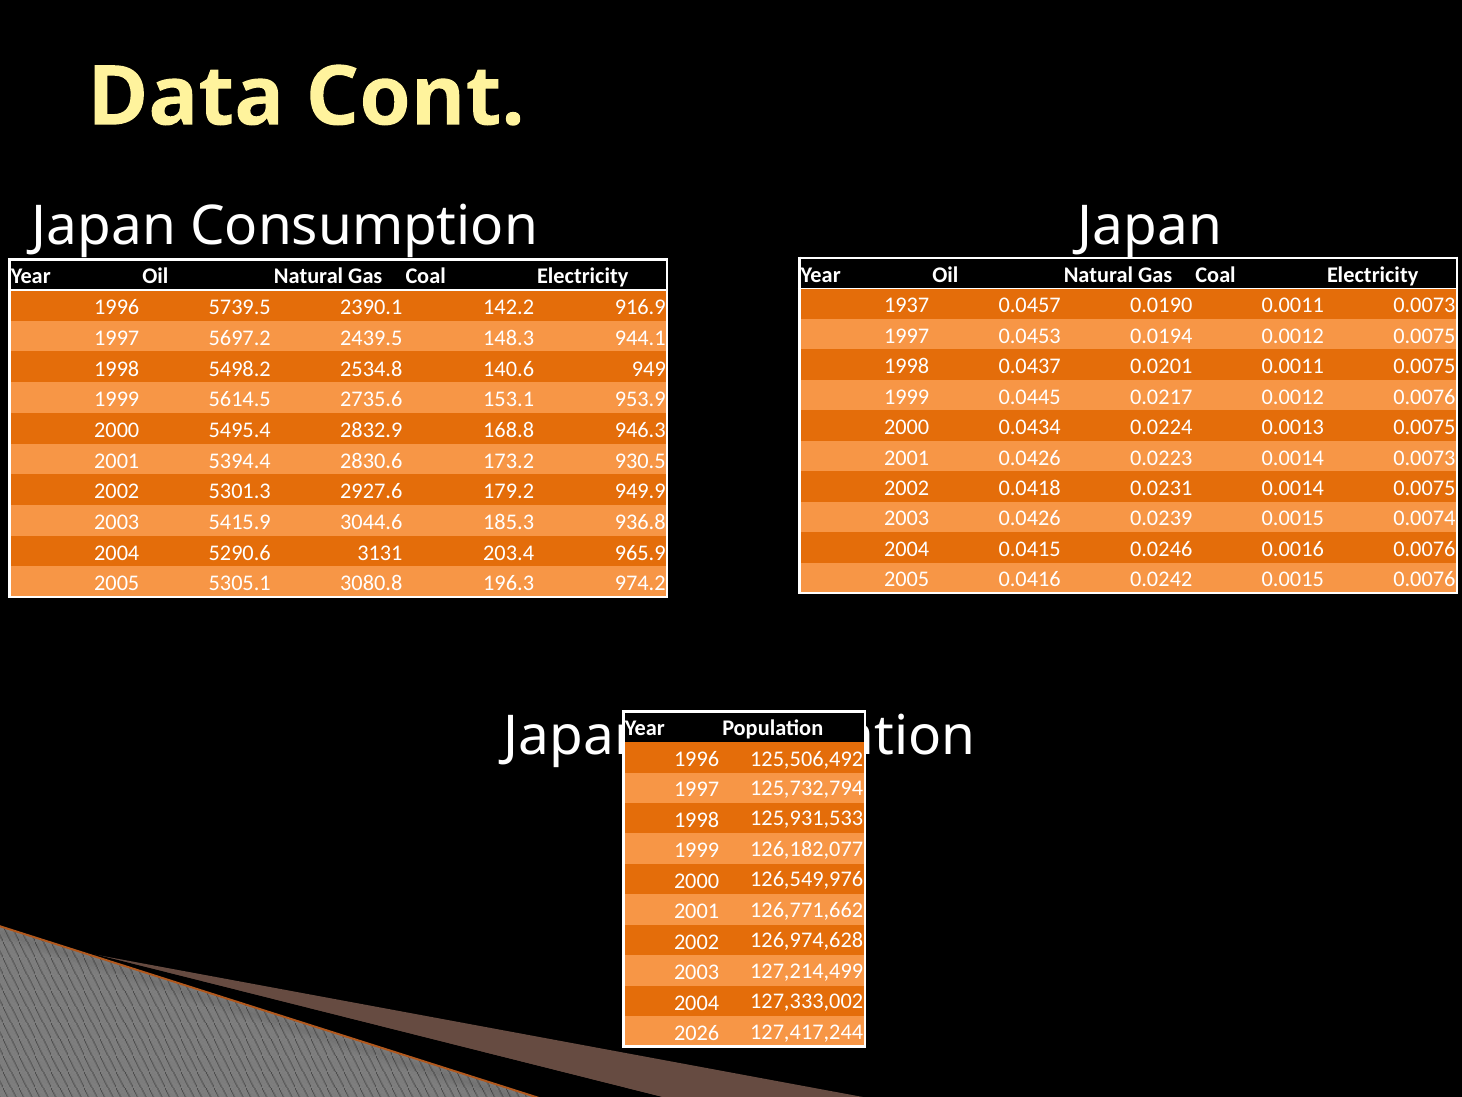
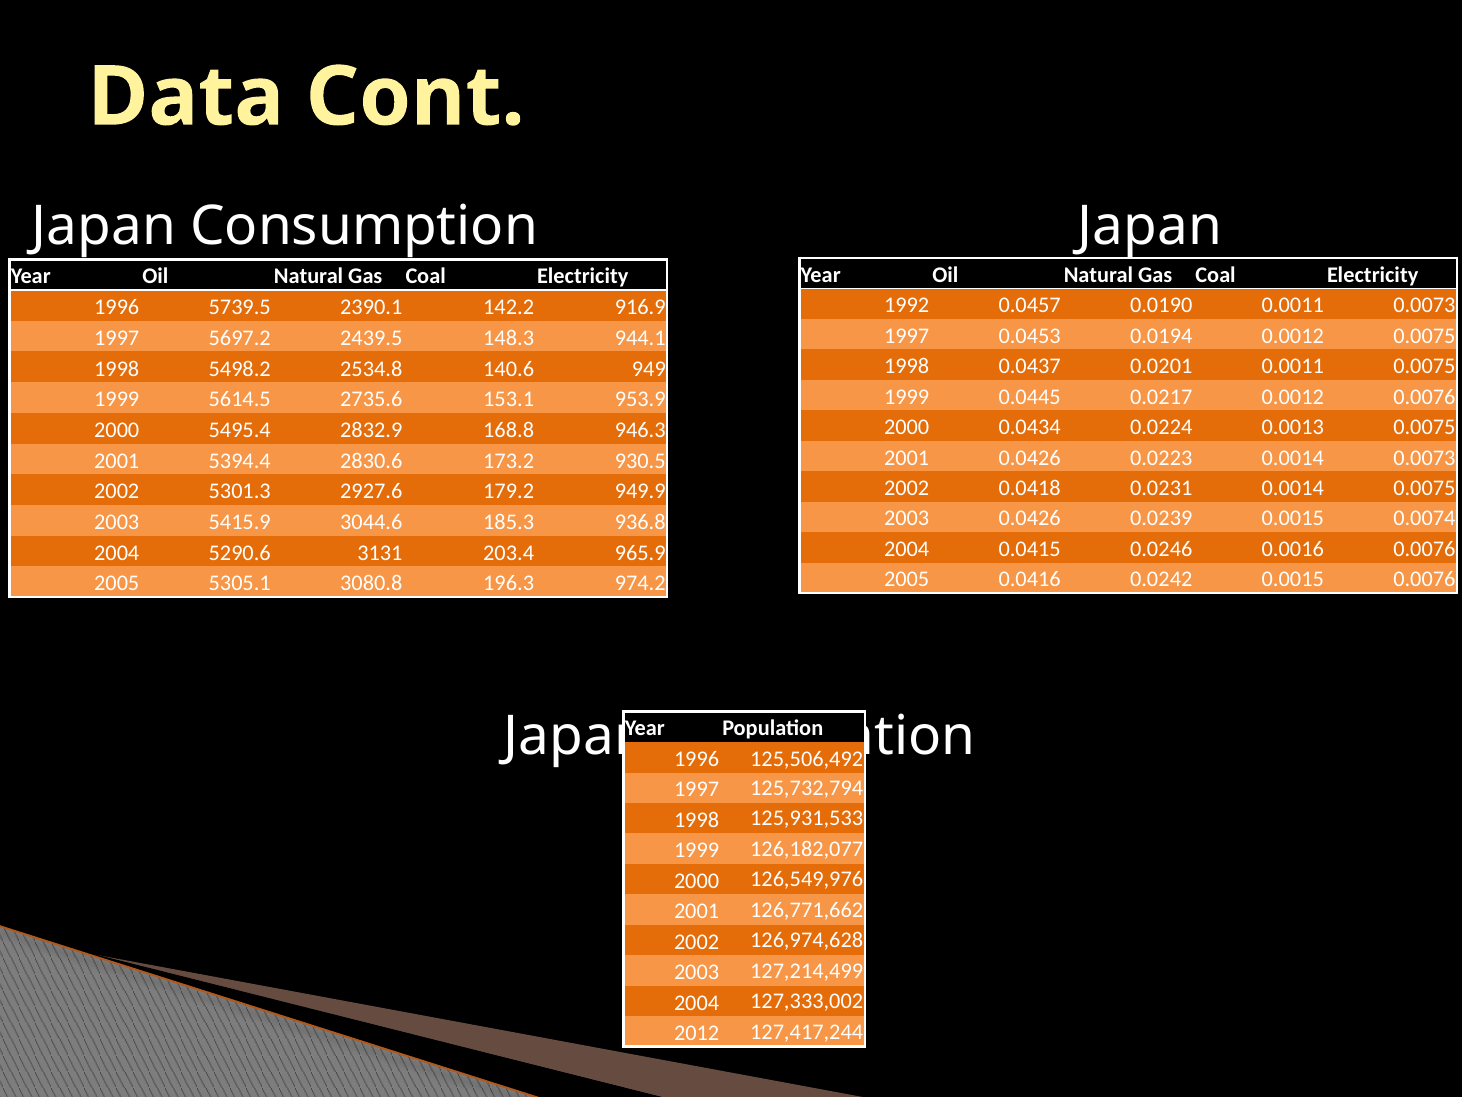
1937: 1937 -> 1992 (907, 305)
2026: 2026 -> 2012 (697, 1033)
